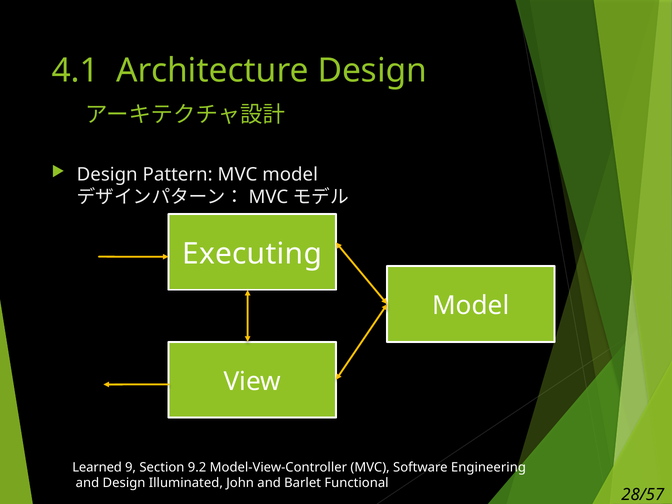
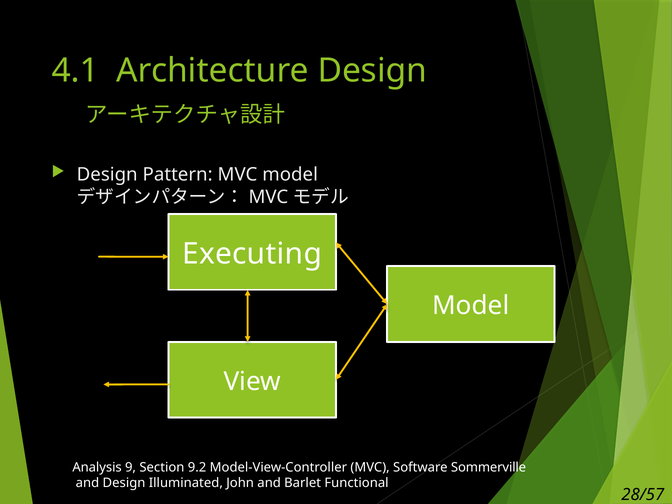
Learned: Learned -> Analysis (97, 467)
Engineering: Engineering -> Sommerville (489, 467)
